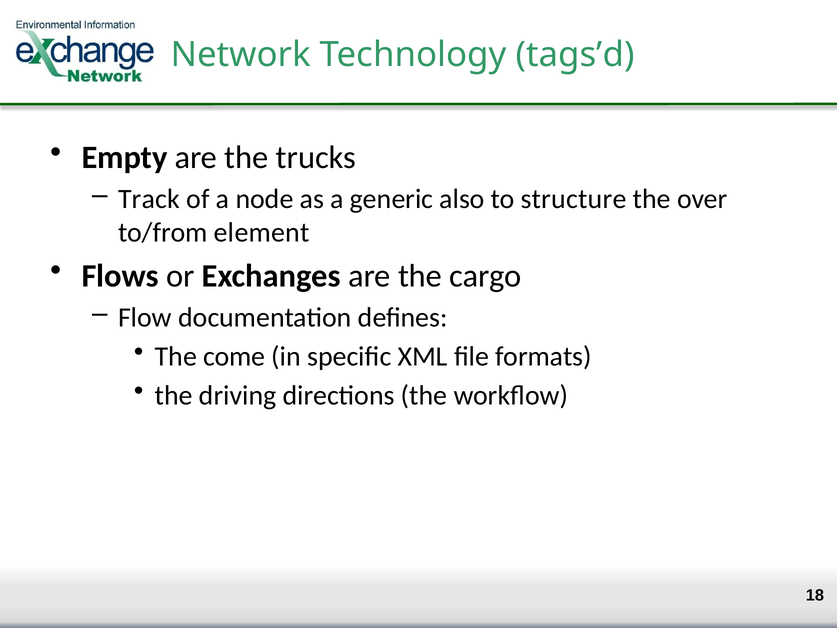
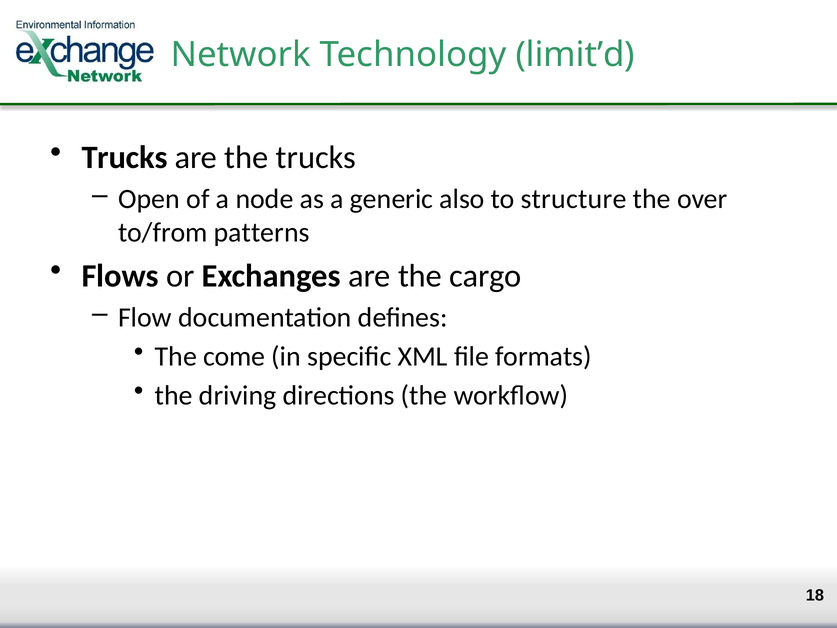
tags’d: tags’d -> limit’d (575, 55)
Empty: Empty -> Trucks (125, 158)
Track: Track -> Open (149, 199)
element: element -> patterns (262, 233)
